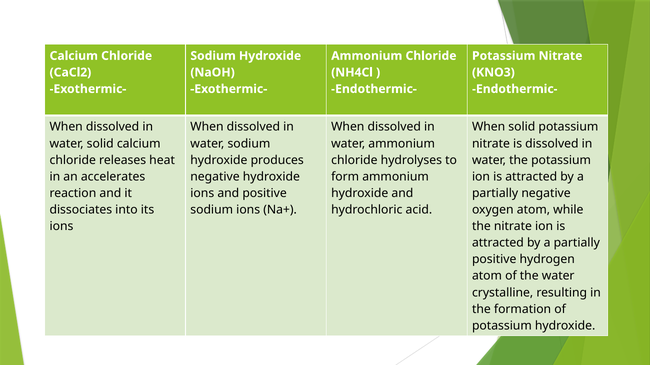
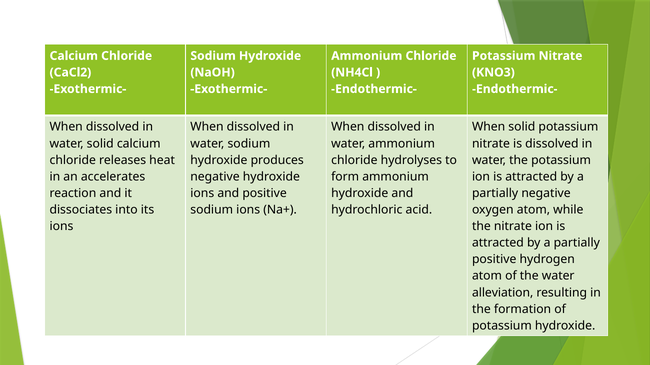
crystalline: crystalline -> alleviation (503, 293)
